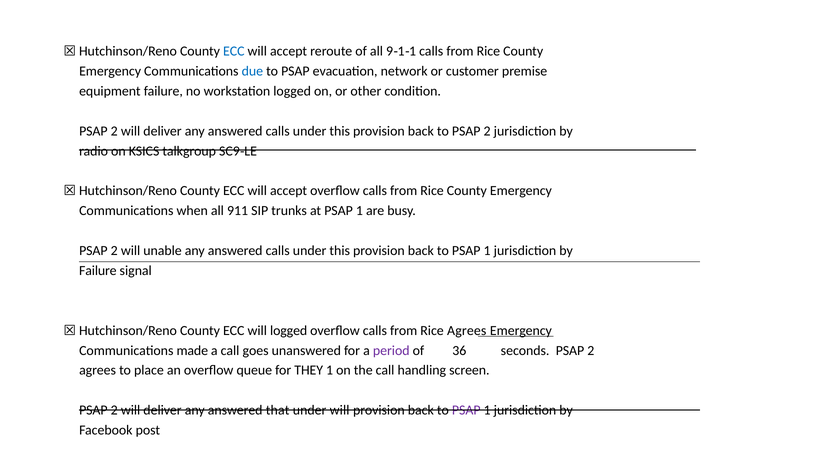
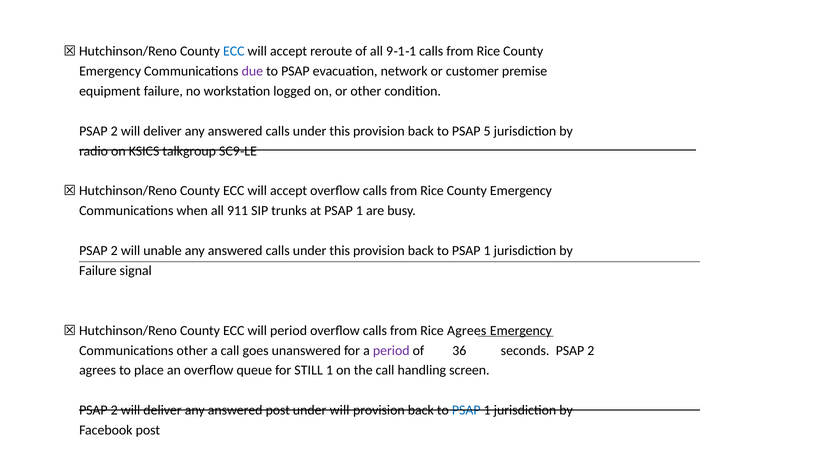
due colour: blue -> purple (252, 71)
to PSAP 2: 2 -> 5 (487, 131)
will logged: logged -> period (289, 331)
Communications made: made -> other (192, 351)
THEY: THEY -> STILL (309, 371)
answered that: that -> post (278, 411)
PSAP colour: purple -> blue (466, 411)
